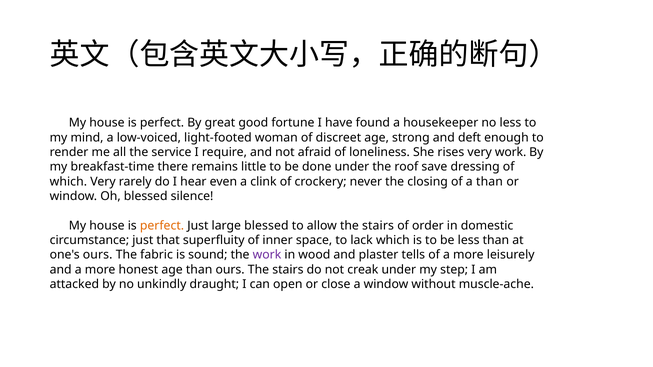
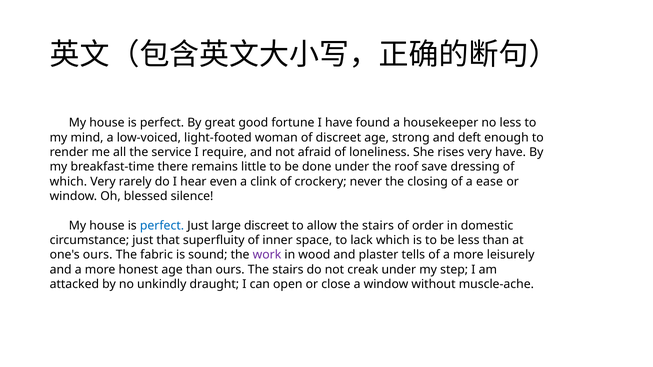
very work: work -> have (511, 152)
a than: than -> ease (489, 182)
perfect colour: orange -> blue (162, 226)
large blessed: blessed -> discreet (266, 226)
